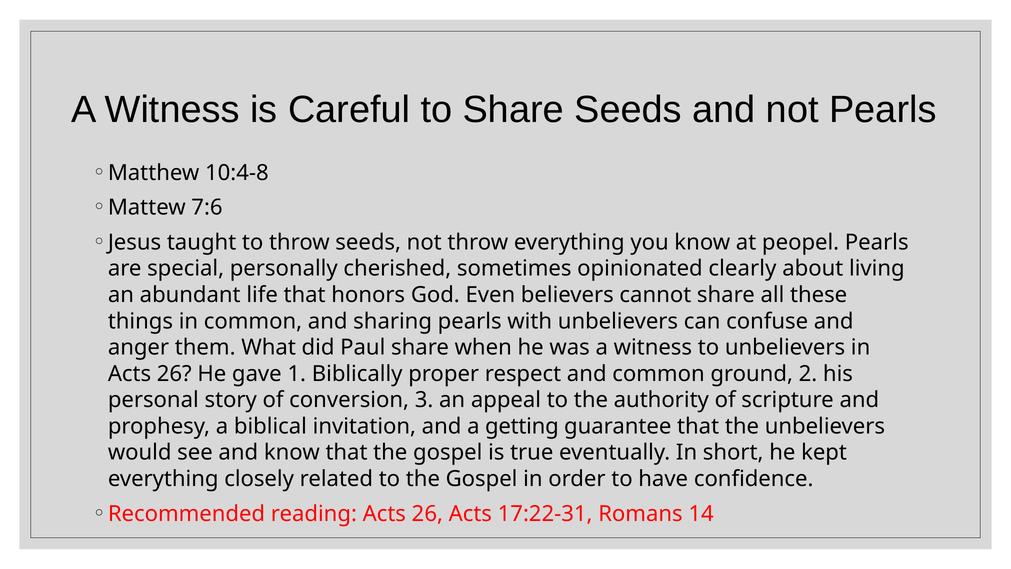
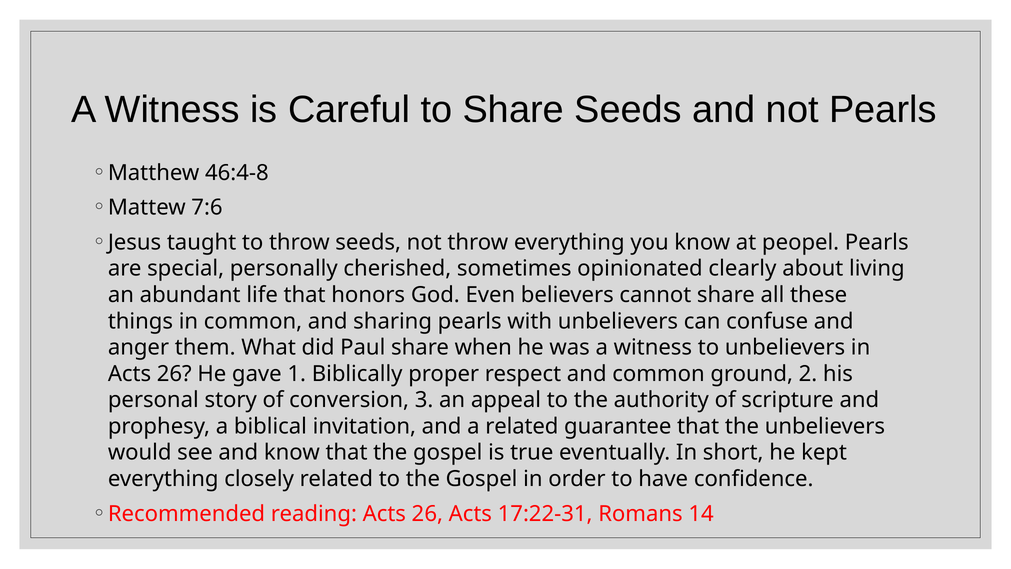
10:4-8: 10:4-8 -> 46:4-8 (237, 173)
a getting: getting -> related (522, 426)
